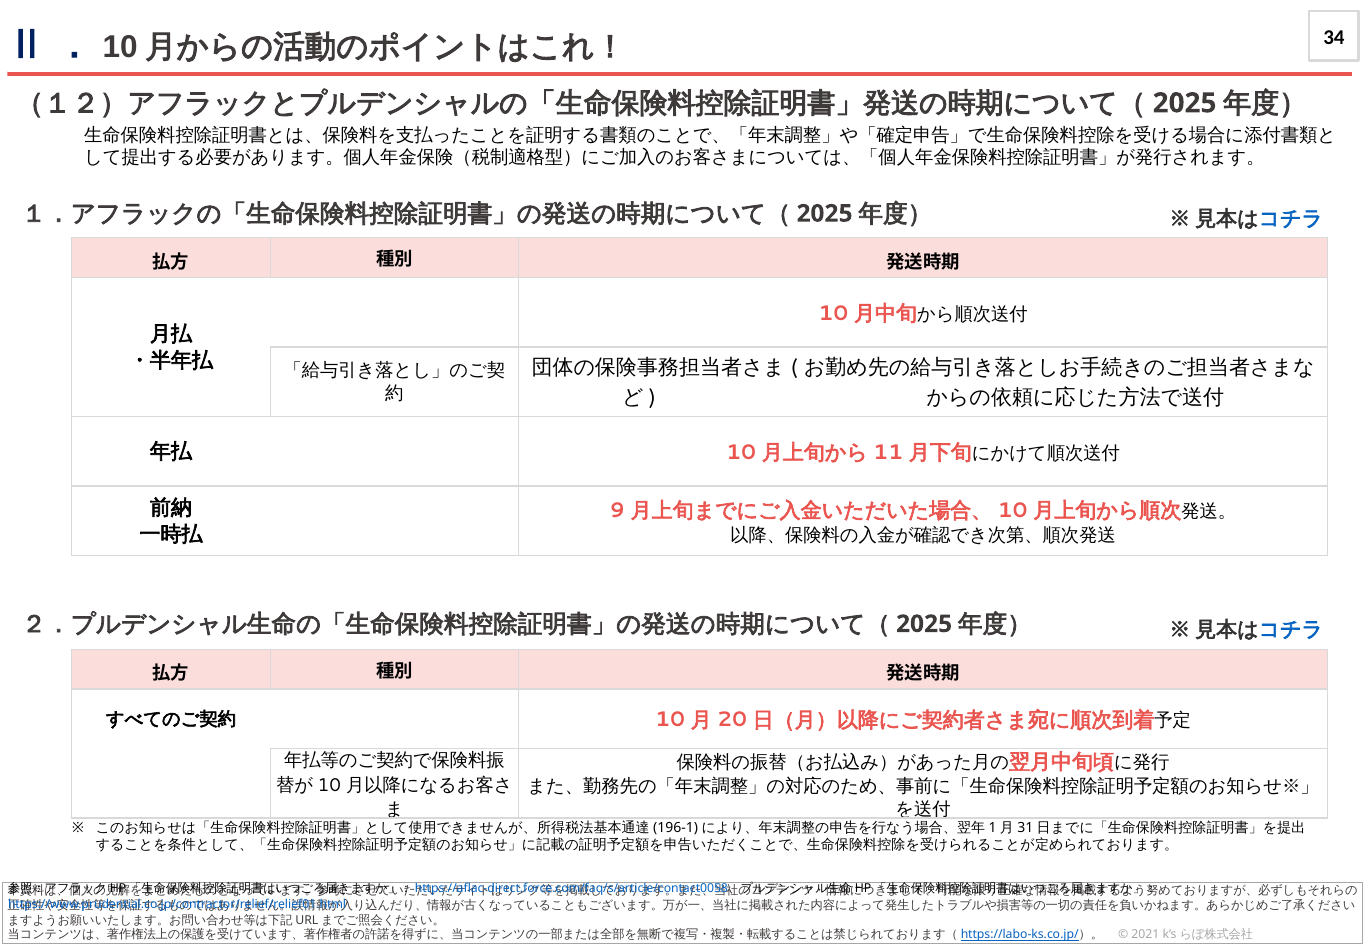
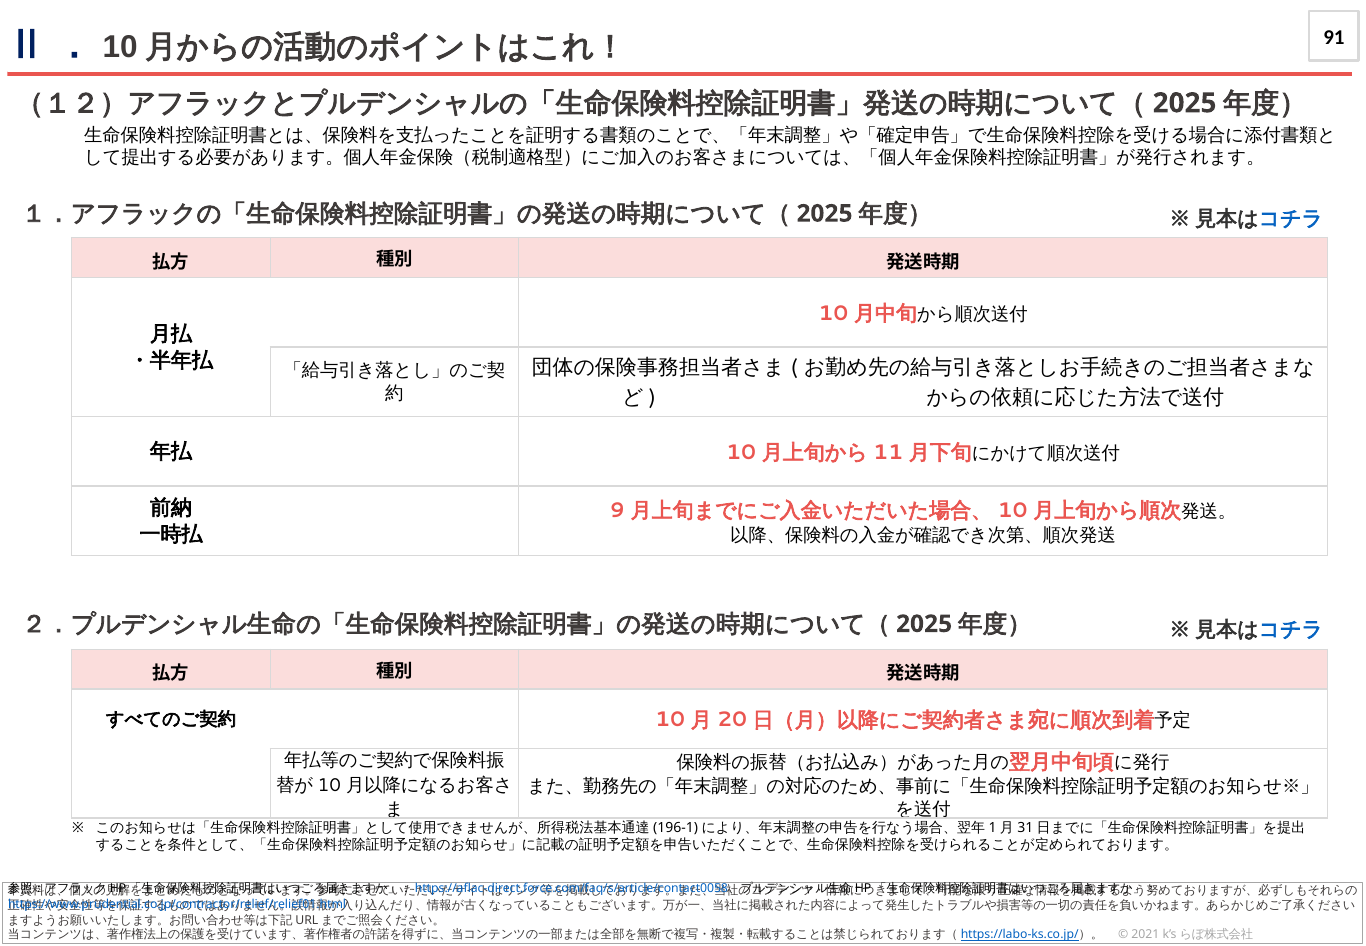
34: 34 -> 91 (1334, 37)
